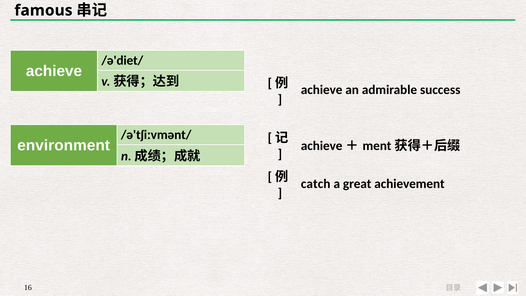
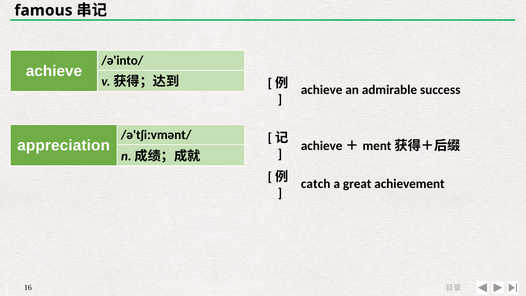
/ə'diet/: /ə'diet/ -> /ə'into/ (122, 60)
environment: environment -> appreciation (64, 145)
